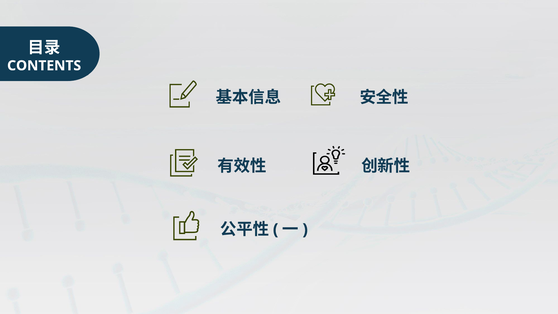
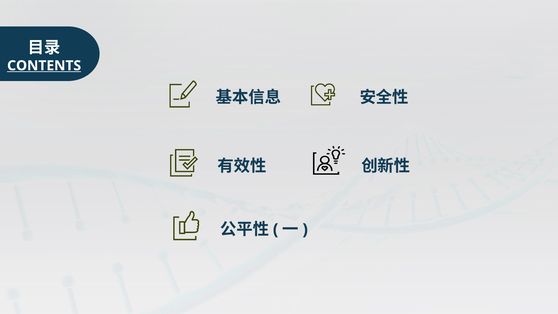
CONTENTS underline: none -> present (44, 66)
